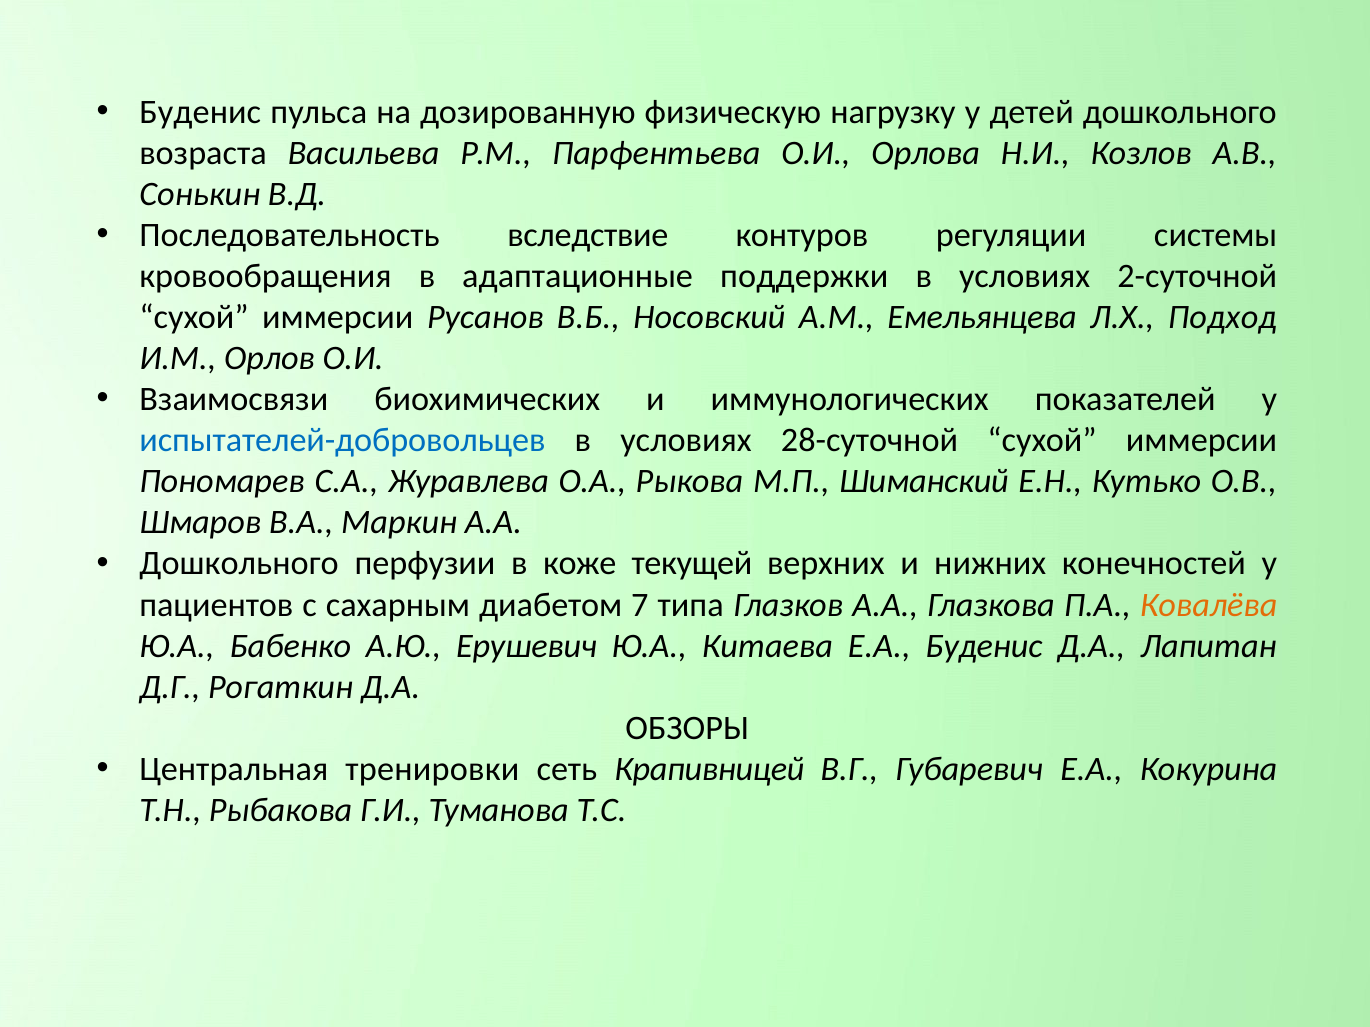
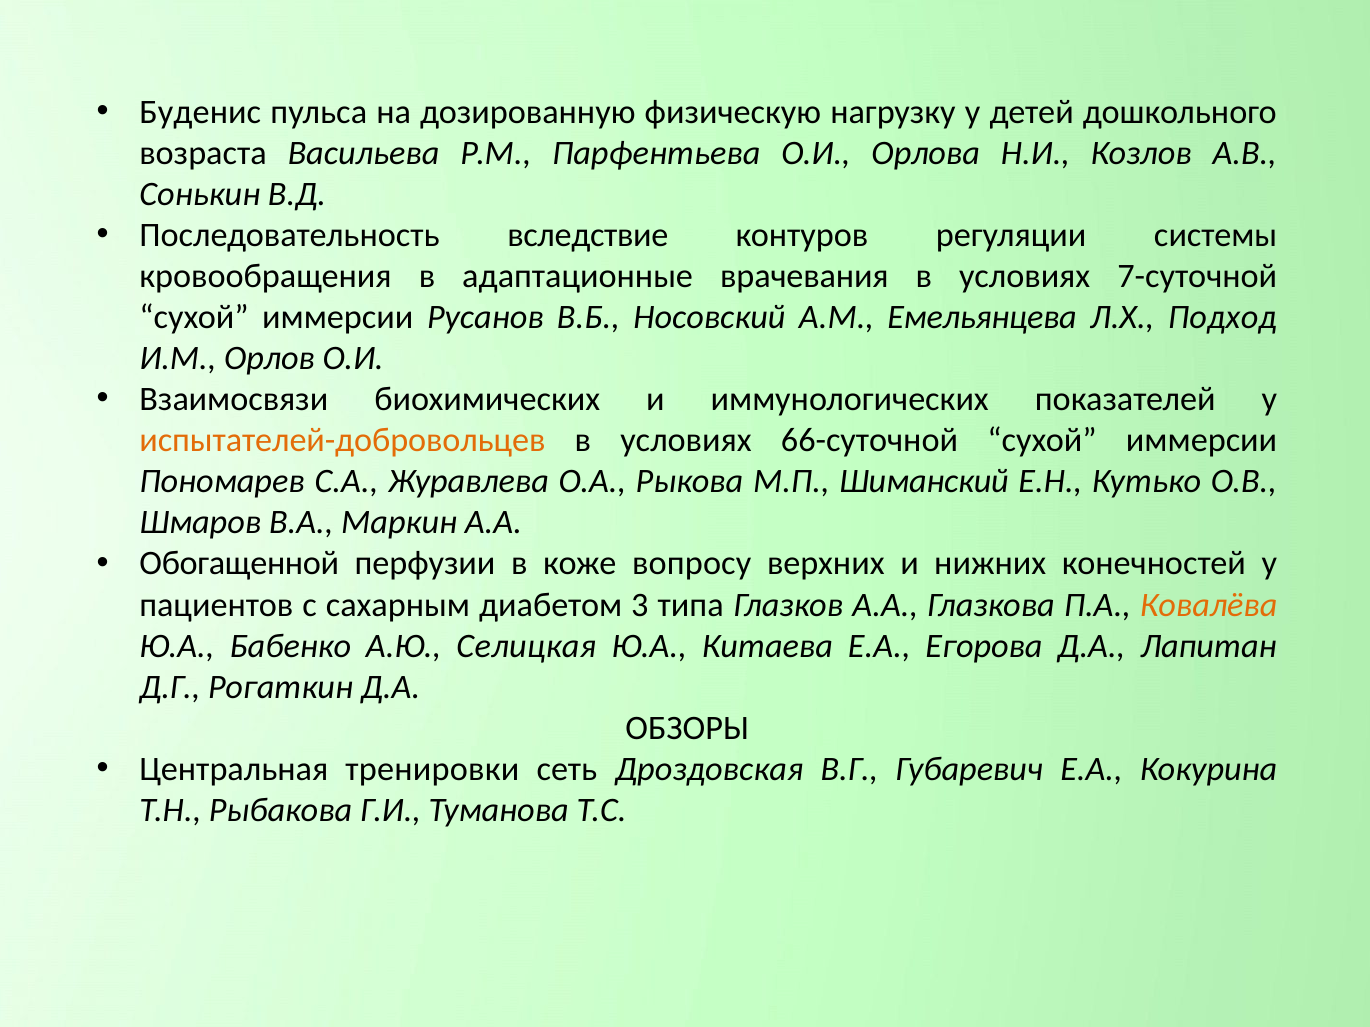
поддержки: поддержки -> врачевания (804, 276)
2-суточной: 2-суточной -> 7-суточной (1197, 276)
испытателей-добровольцев colour: blue -> orange (342, 441)
28-суточной: 28-суточной -> 66-суточной (870, 441)
Дошкольного: Дошкольного -> Обогащенной (239, 564)
текущей: текущей -> вопросу (692, 564)
7: 7 -> 3 (640, 605)
Ерушевич: Ерушевич -> Селицкая (526, 646)
Е.А Буденис: Буденис -> Егорова (984, 646)
Крапивницей: Крапивницей -> Дроздовская (709, 769)
